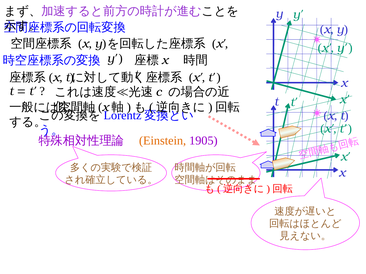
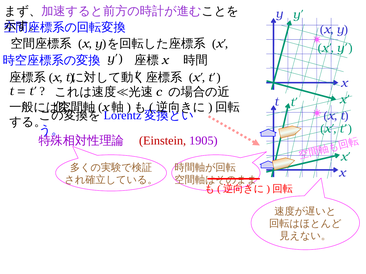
Einstein colour: orange -> red (163, 141)
